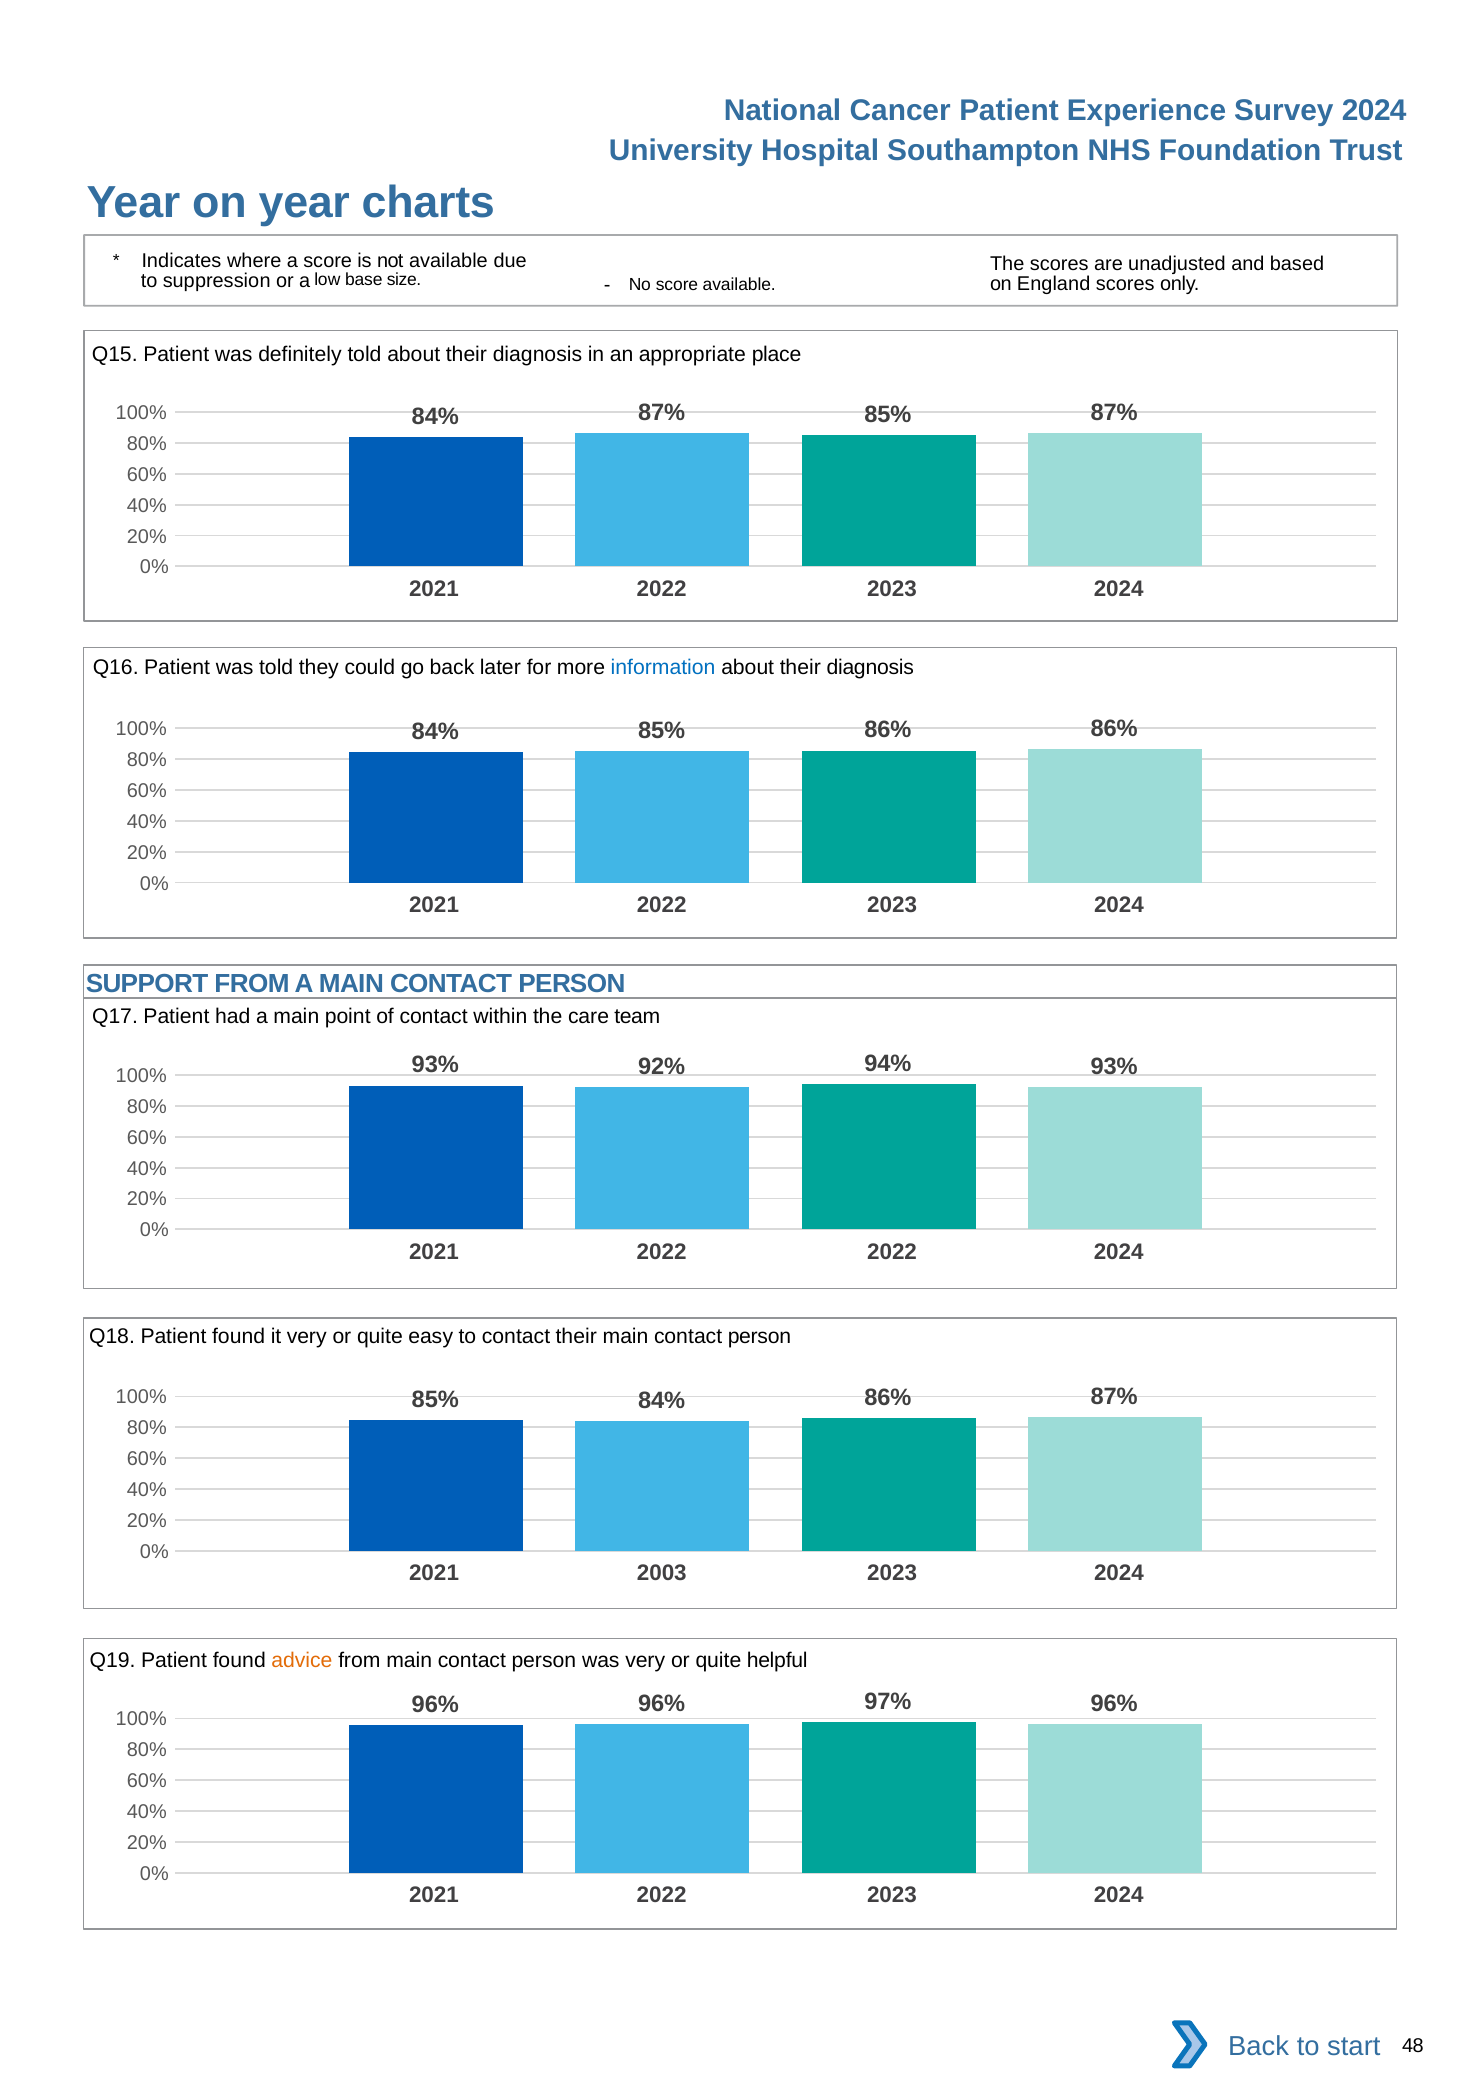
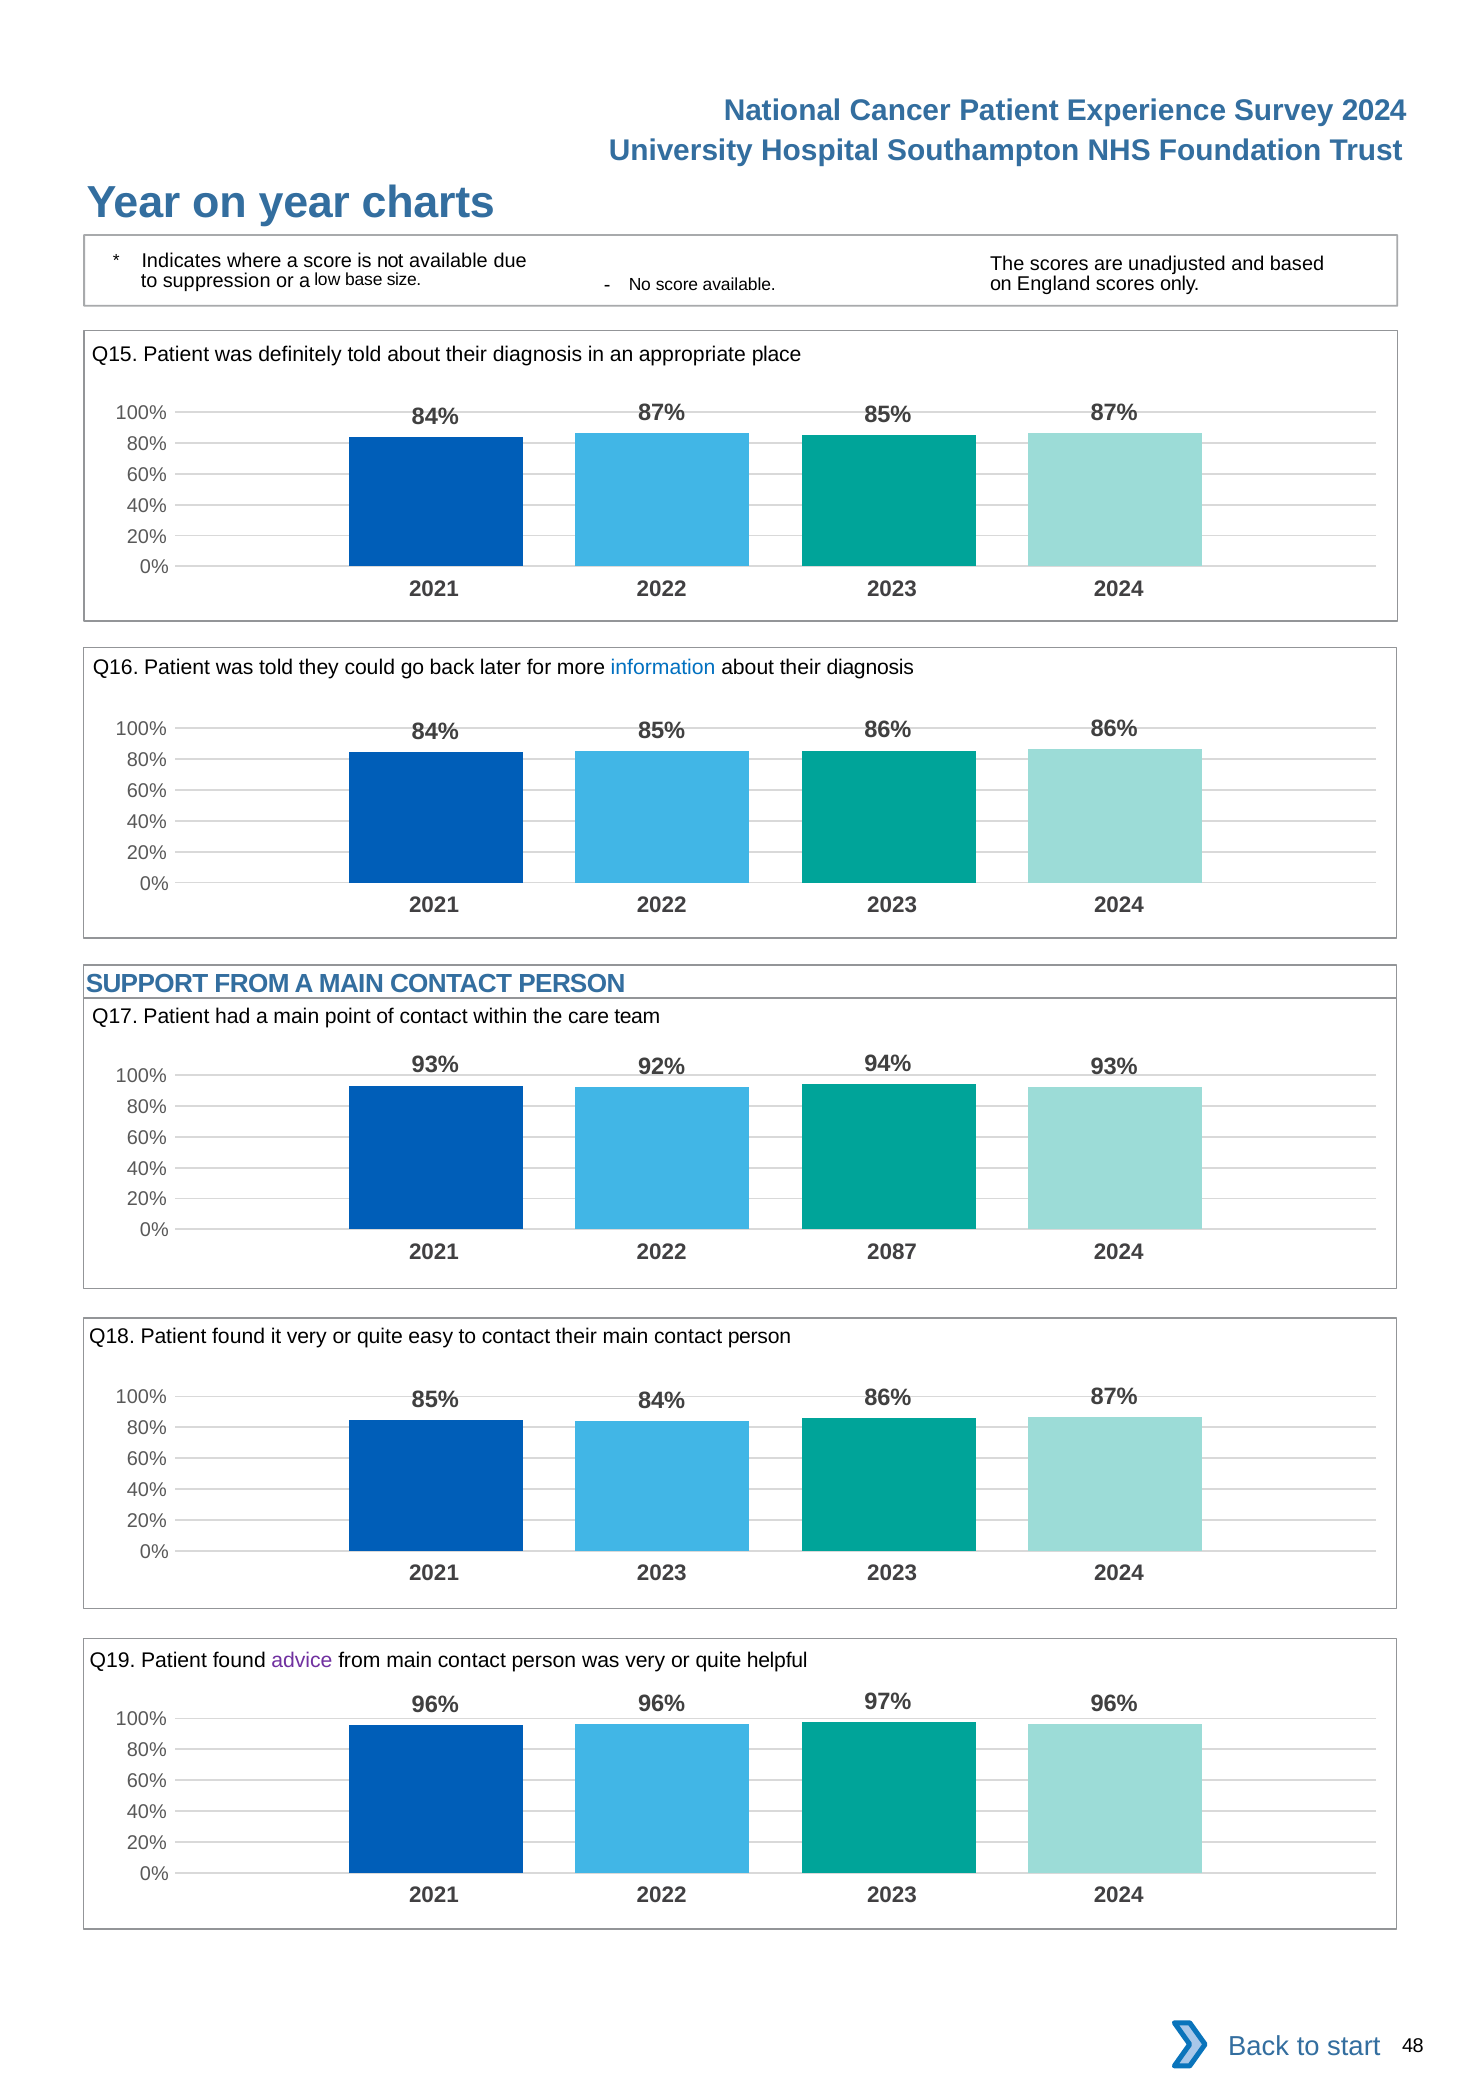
2022 2022: 2022 -> 2087 (892, 1252)
2021 2003: 2003 -> 2023 (662, 1573)
advice colour: orange -> purple (302, 1660)
